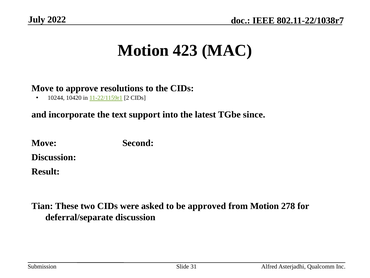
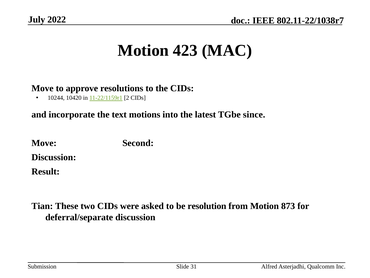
support: support -> motions (145, 114)
approved: approved -> resolution (207, 206)
278: 278 -> 873 (288, 206)
